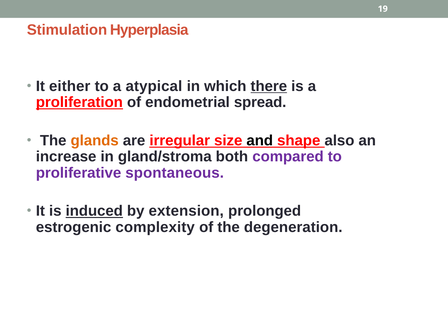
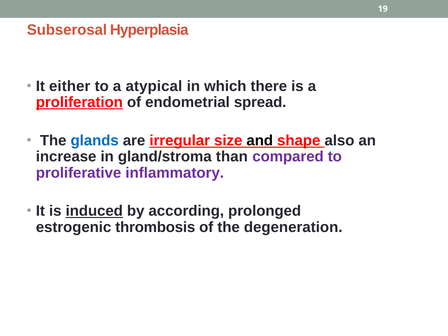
Stimulation: Stimulation -> Subserosal (67, 30)
there underline: present -> none (269, 86)
glands colour: orange -> blue (95, 141)
both: both -> than (232, 157)
spontaneous: spontaneous -> inflammatory (175, 173)
extension: extension -> according (186, 211)
complexity: complexity -> thrombosis (155, 227)
